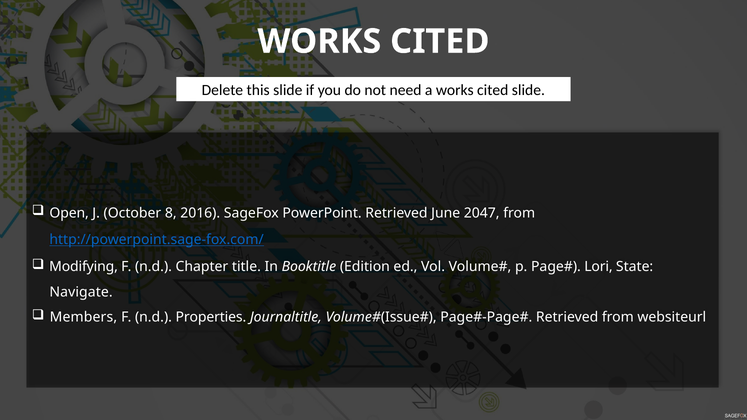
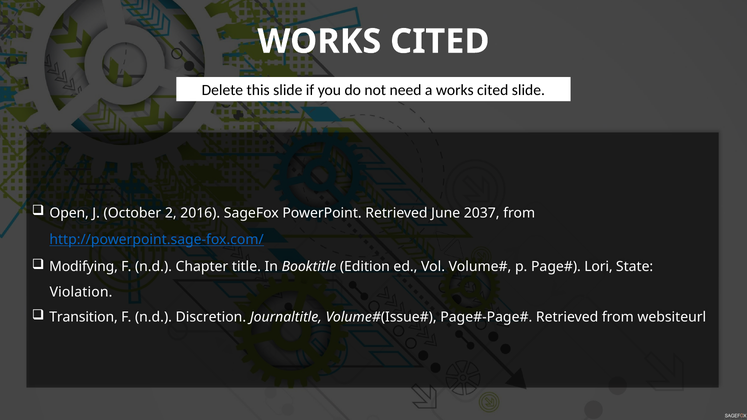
8: 8 -> 2 (171, 213)
2047: 2047 -> 2037 (482, 213)
Navigate: Navigate -> Violation (81, 292)
Members: Members -> Transition (84, 317)
Properties: Properties -> Discretion (211, 317)
